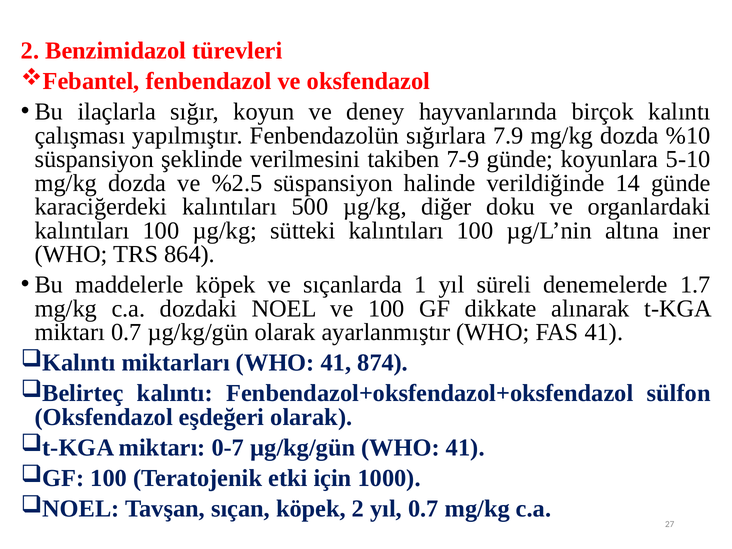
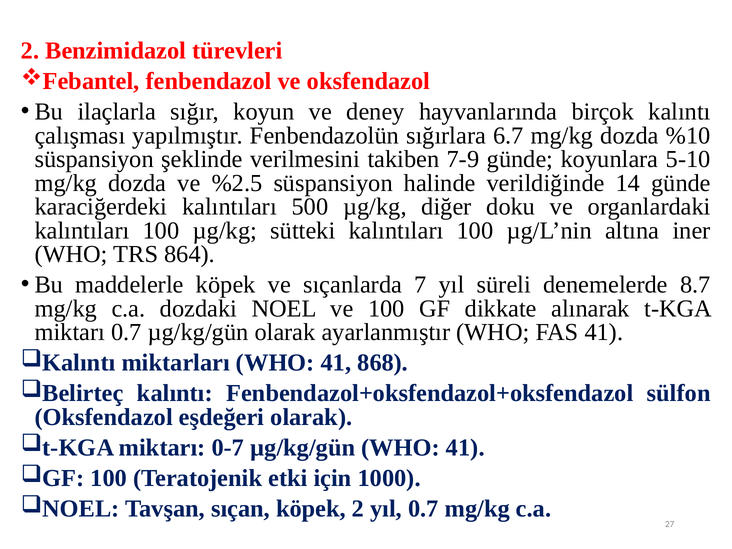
7.9: 7.9 -> 6.7 (508, 136)
1: 1 -> 7 (420, 285)
1.7: 1.7 -> 8.7 (695, 285)
874: 874 -> 868 (383, 363)
